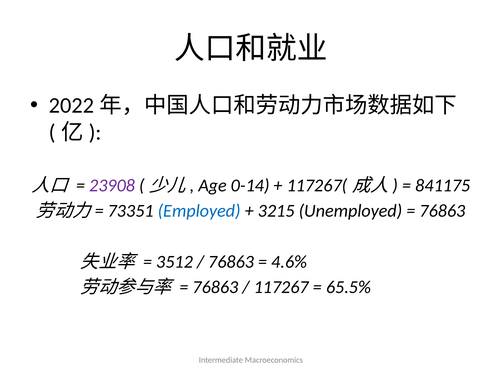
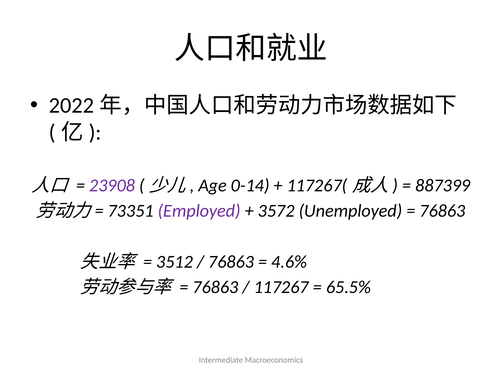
841175: 841175 -> 887399 (443, 185)
Employed colour: blue -> purple (199, 211)
3215: 3215 -> 3572 (276, 211)
